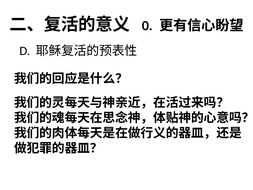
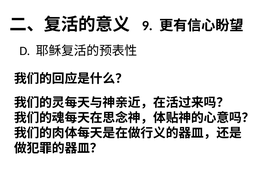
0: 0 -> 9 (147, 26)
